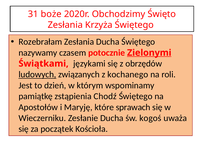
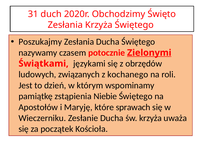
boże: boże -> duch (51, 14)
Rozebrałam: Rozebrałam -> Poszukajmy (40, 42)
ludowych underline: present -> none (37, 75)
Chodź: Chodź -> Niebie (105, 96)
św kogoś: kogoś -> krzyża (150, 118)
